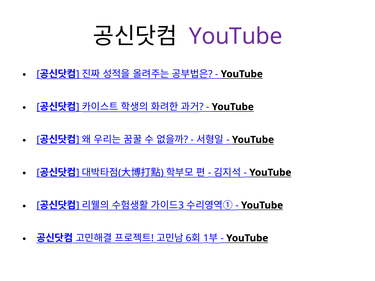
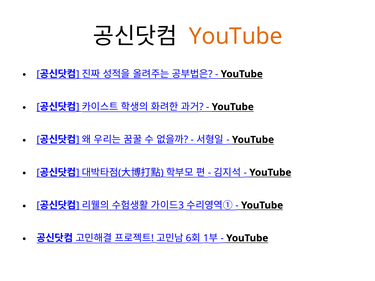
YouTube colour: purple -> orange (236, 36)
